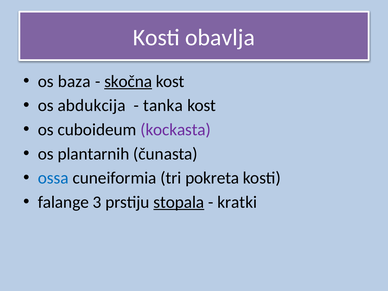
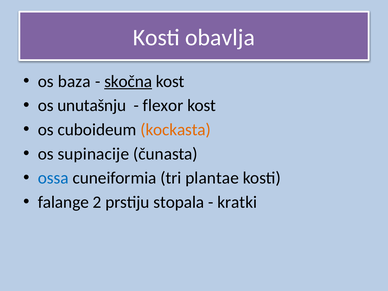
abdukcija: abdukcija -> unutašnju (92, 106)
tanka: tanka -> flexor (163, 106)
kockasta colour: purple -> orange (176, 130)
plantarnih: plantarnih -> supinacije (93, 154)
pokreta: pokreta -> plantae (212, 178)
3: 3 -> 2 (97, 202)
stopala underline: present -> none (179, 202)
